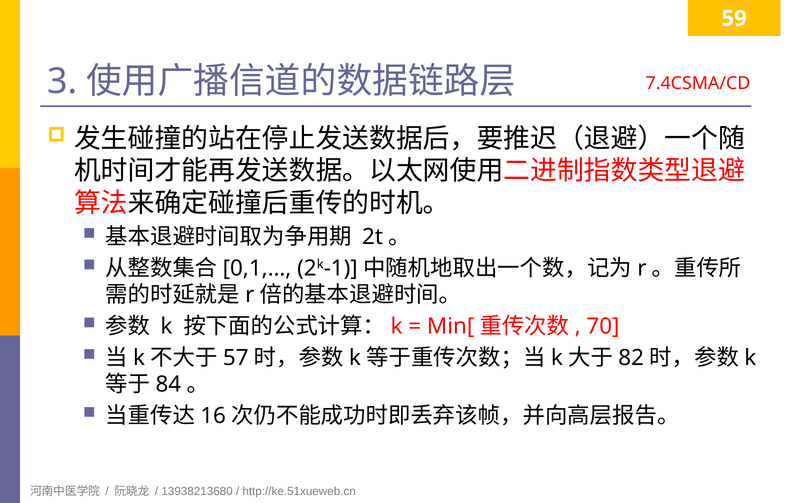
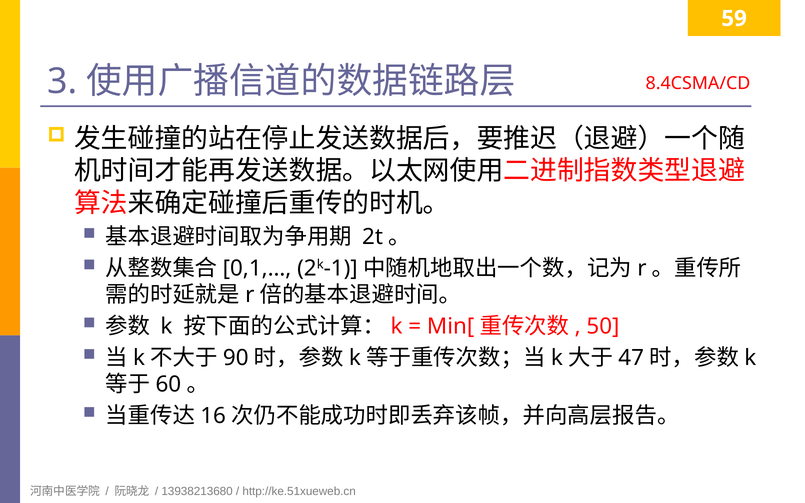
7.4CSMA/CD: 7.4CSMA/CD -> 8.4CSMA/CD (698, 83)
70: 70 -> 50 (603, 327)
57: 57 -> 90 (236, 358)
82: 82 -> 47 (631, 358)
84: 84 -> 60 (168, 385)
